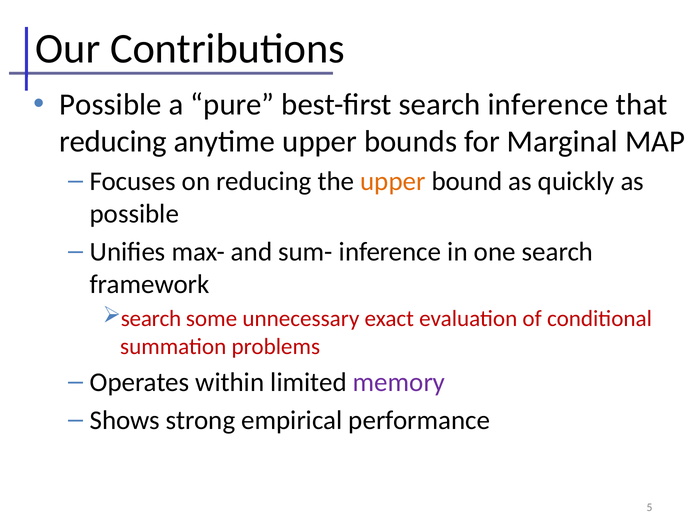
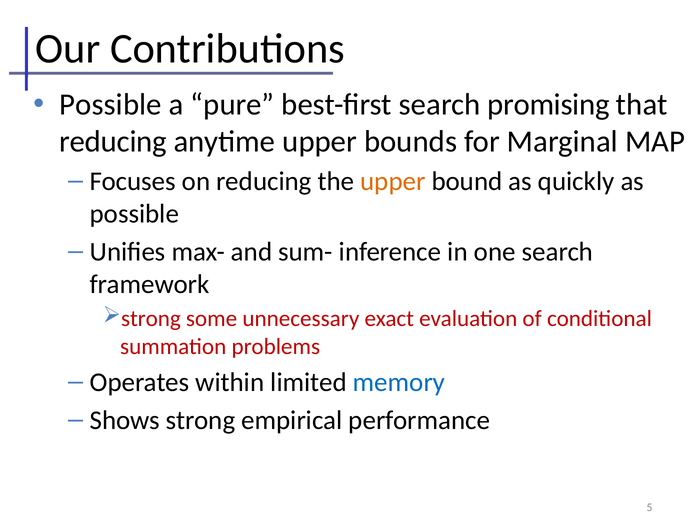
search inference: inference -> promising (548, 104)
search: search -> strong (151, 318)
memory colour: purple -> blue (399, 382)
